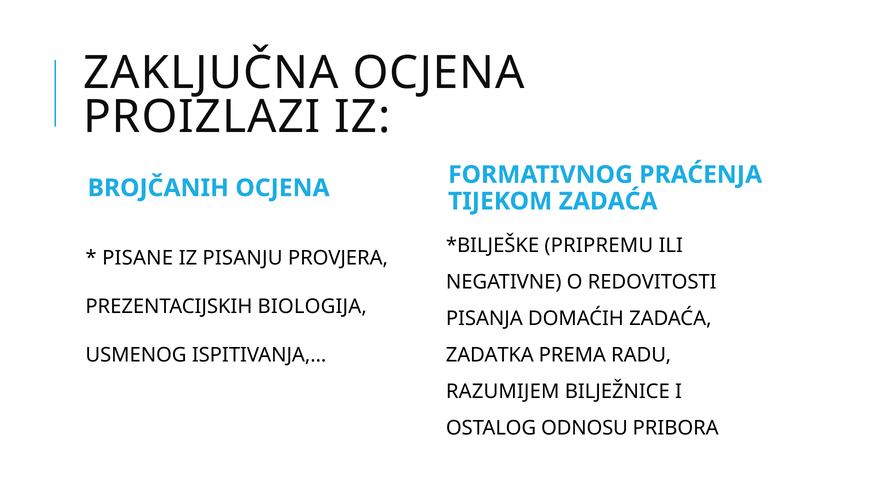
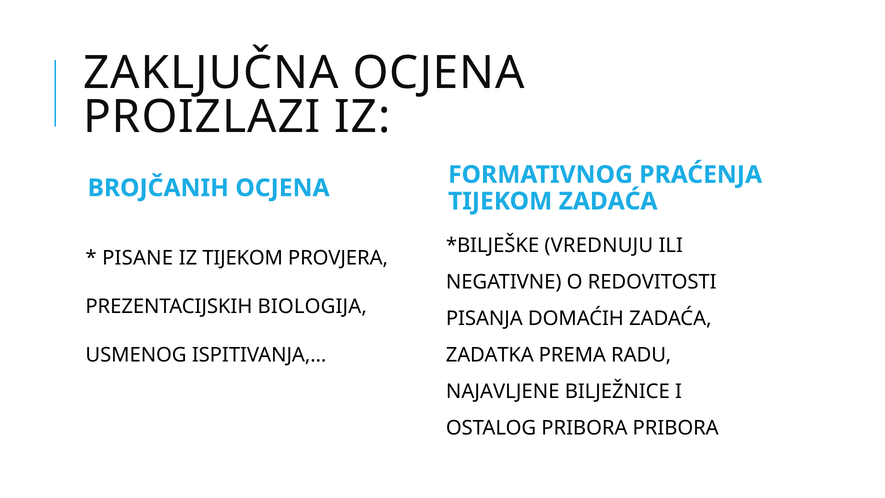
PRIPREMU: PRIPREMU -> VREDNUJU (599, 246)
IZ PISANJU: PISANJU -> TIJEKOM (243, 258)
RAZUMIJEM: RAZUMIJEM -> NAJAVLJENE (503, 392)
OSTALOG ODNOSU: ODNOSU -> PRIBORA (584, 428)
